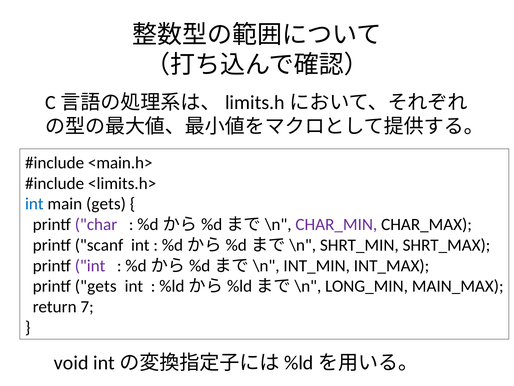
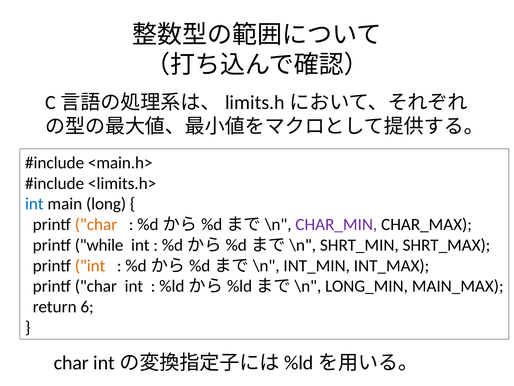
main gets: gets -> long (106, 204)
char colour: purple -> orange (96, 224)
scanf: scanf -> while (99, 245)
int colour: purple -> orange (90, 265)
gets: gets -> char (96, 286)
7: 7 -> 6 (87, 306)
void: void -> char (71, 362)
